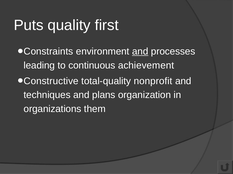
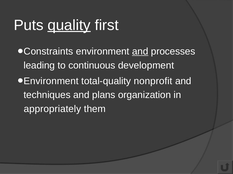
quality underline: none -> present (69, 25)
achievement: achievement -> development (146, 66)
Constructive: Constructive -> Environment (51, 81)
organizations: organizations -> appropriately (52, 109)
